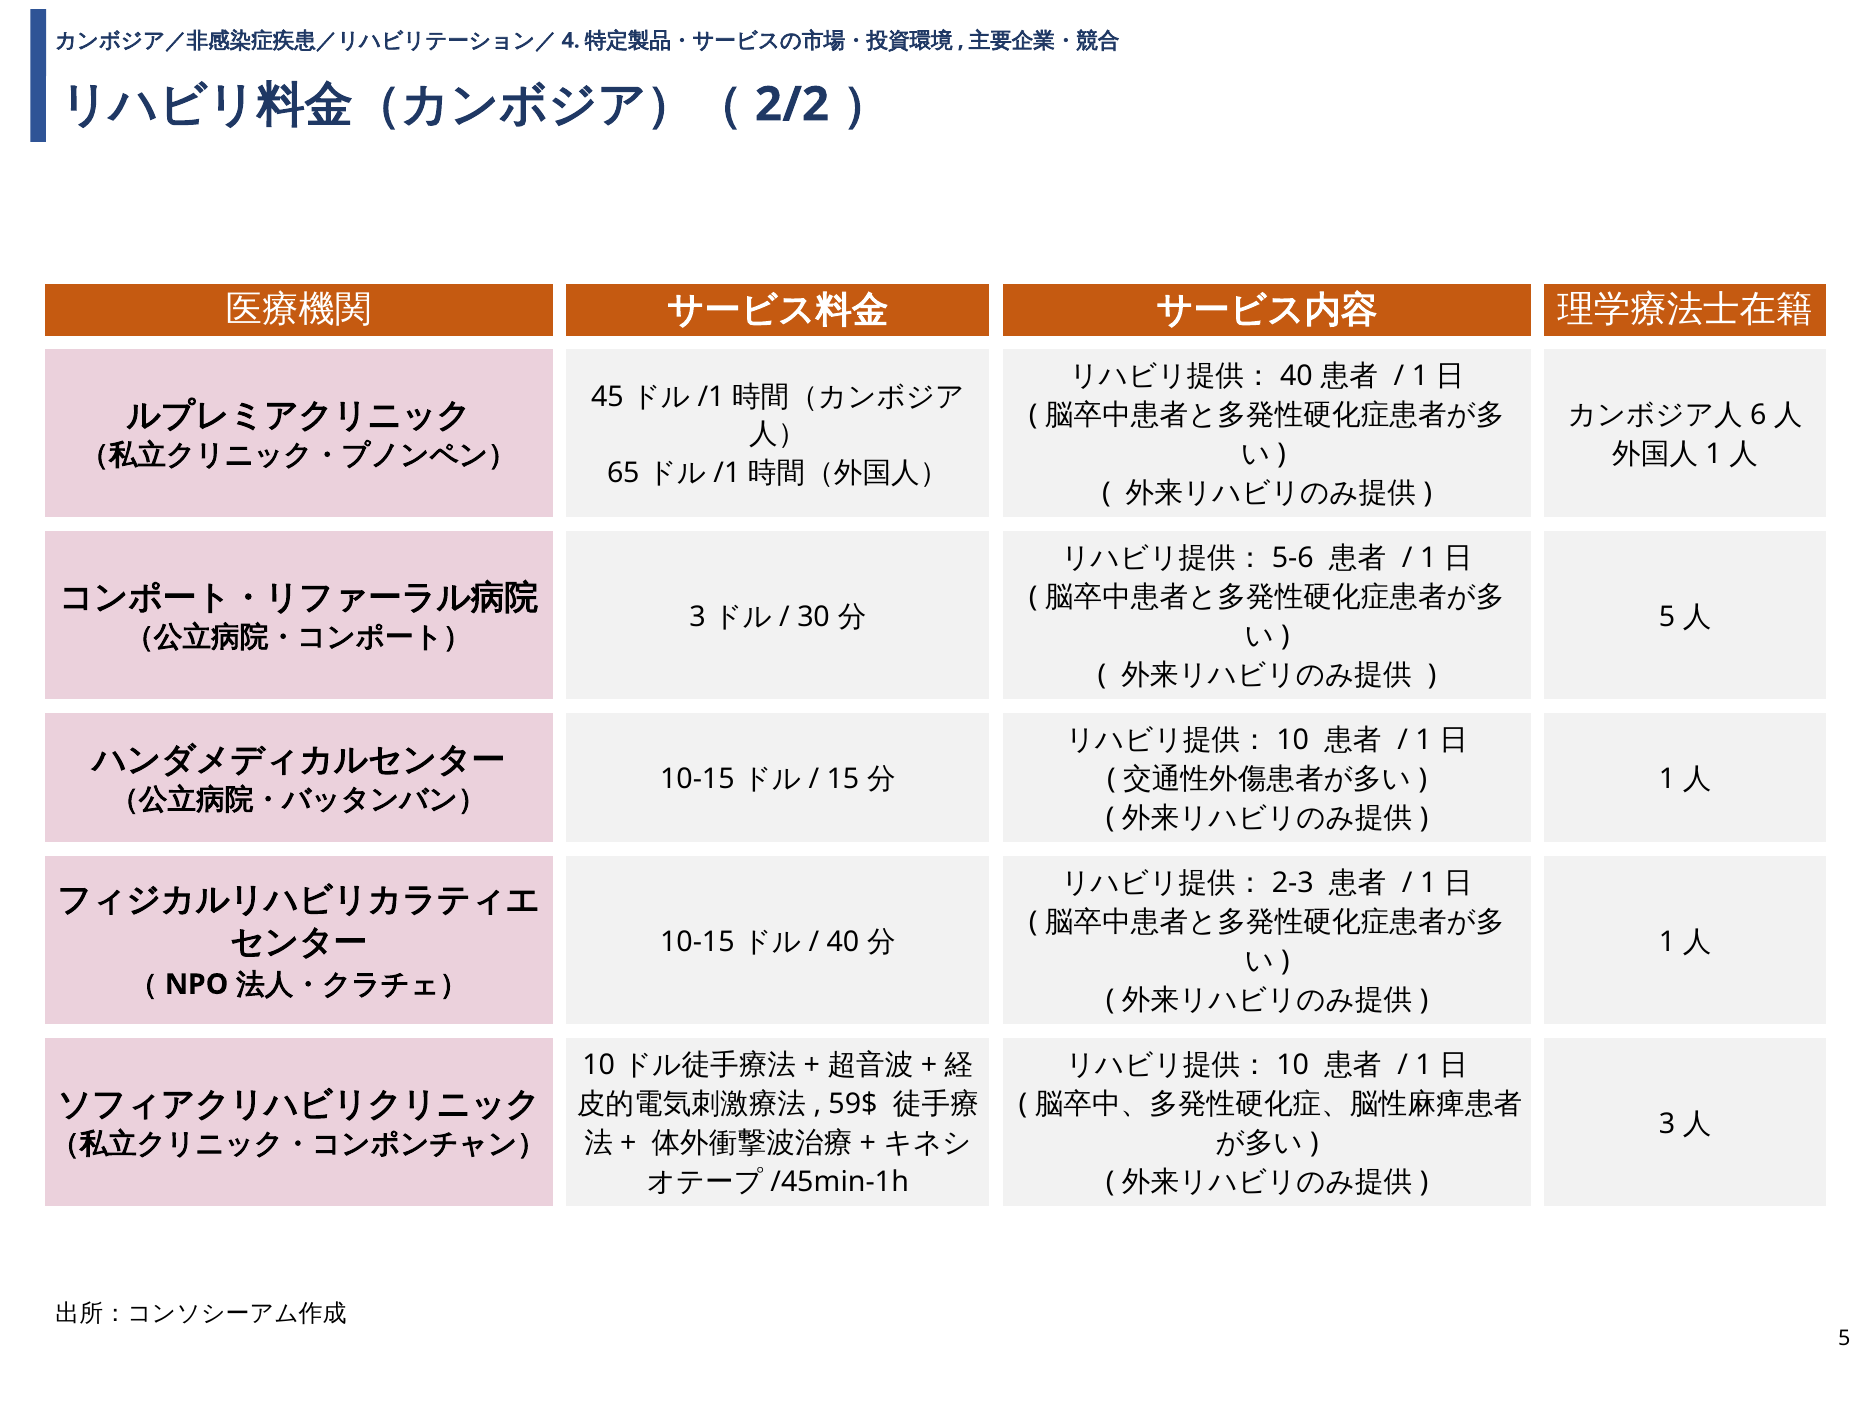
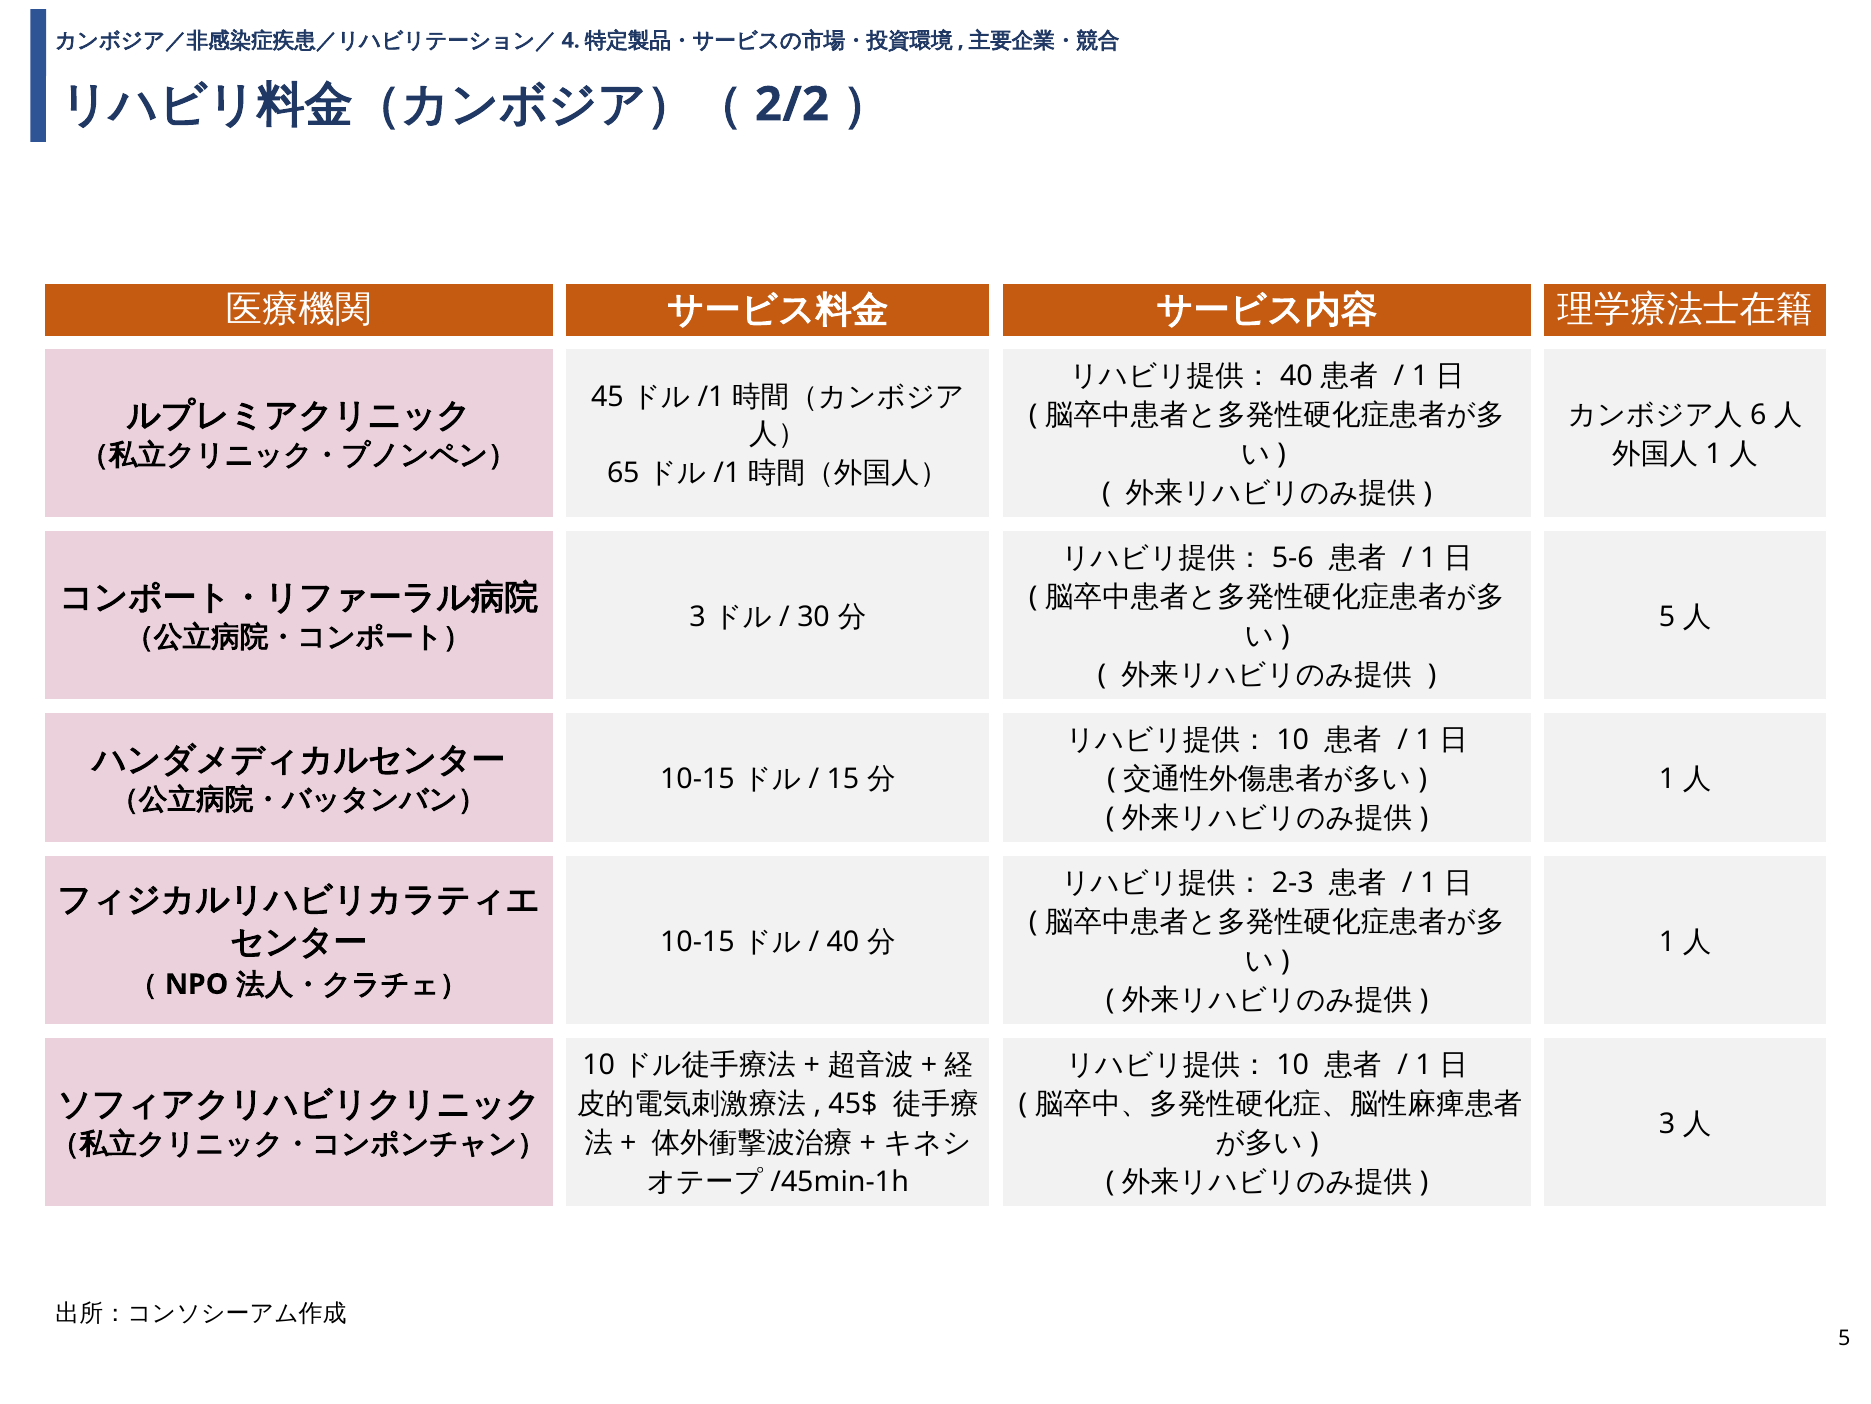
59$: 59$ -> 45$ (853, 1104)
